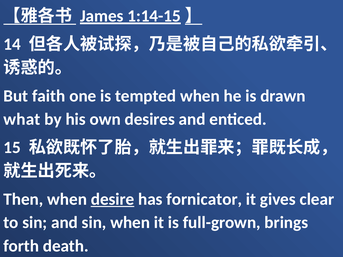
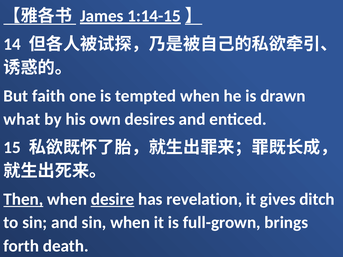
Then underline: none -> present (23, 199)
fornicator: fornicator -> revelation (204, 199)
clear: clear -> ditch (317, 199)
